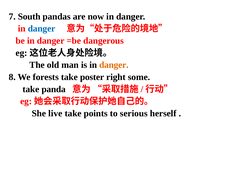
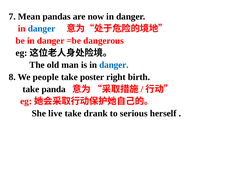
South: South -> Mean (29, 16)
danger colour: orange -> blue (114, 65)
forests: forests -> people (46, 77)
some: some -> birth (139, 77)
points: points -> drank (96, 113)
